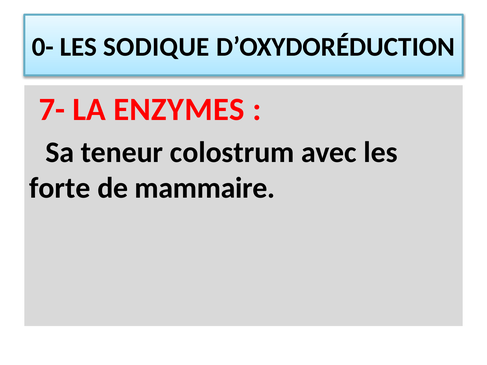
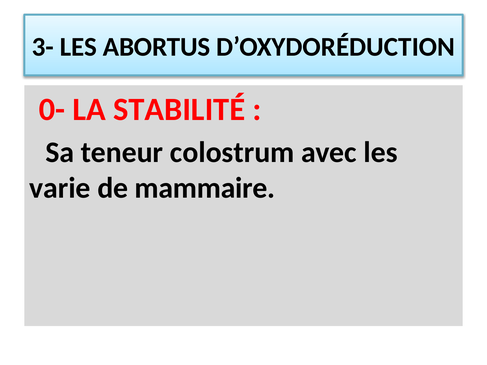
0-: 0- -> 3- (43, 47)
SODIQUE: SODIQUE -> ABORTUS (157, 47)
7-: 7- -> 0- (52, 109)
ENZYMES: ENZYMES -> STABILITÉ (179, 109)
forte: forte -> varie (60, 188)
